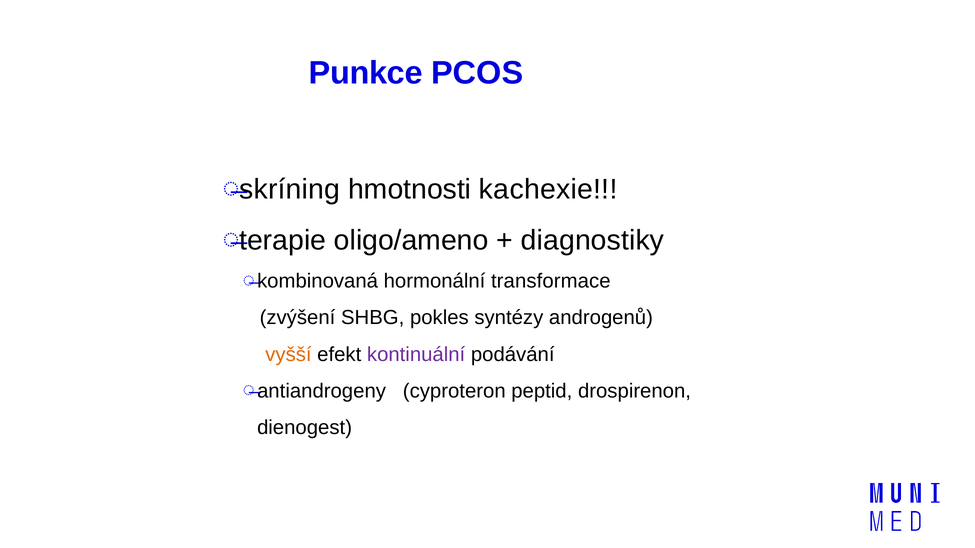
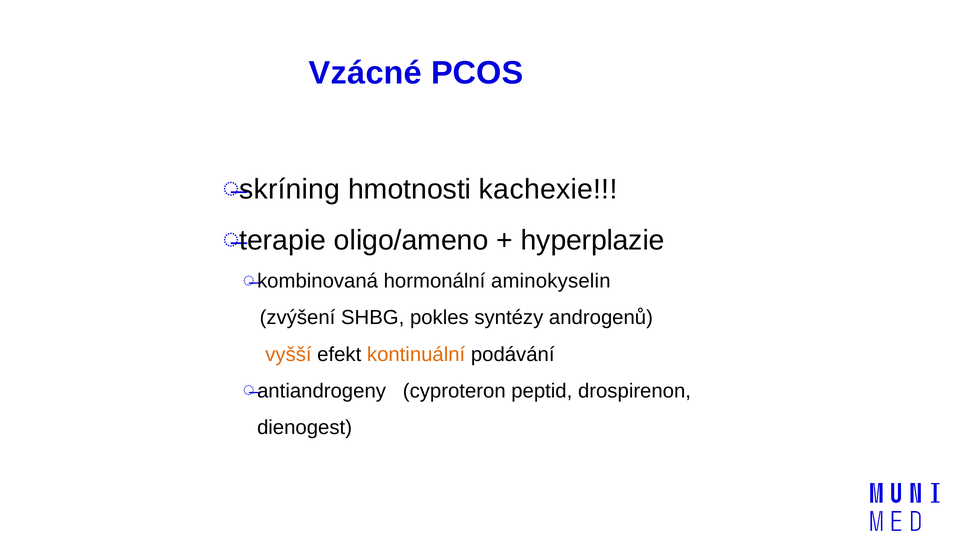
Punkce: Punkce -> Vzácné (365, 73)
diagnostiky: diagnostiky -> hyperplazie (593, 241)
transformace: transformace -> aminokyselin (551, 281)
kontinuální colour: purple -> orange (416, 355)
